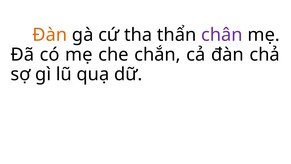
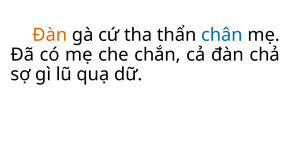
chân colour: purple -> blue (222, 35)
